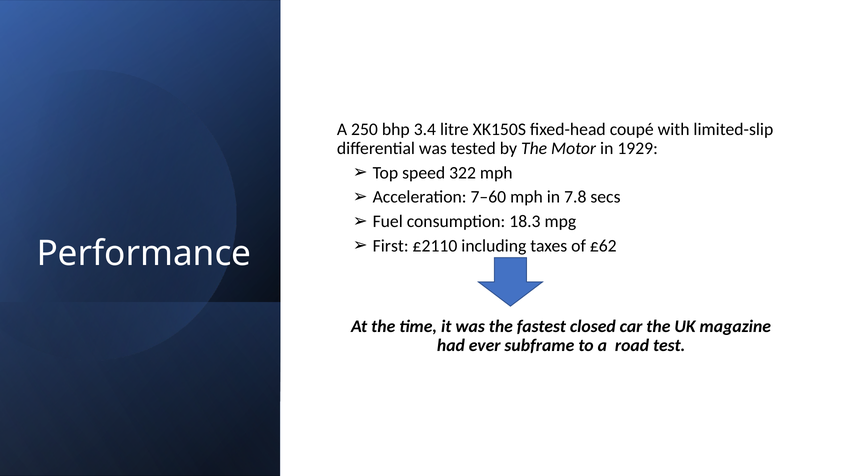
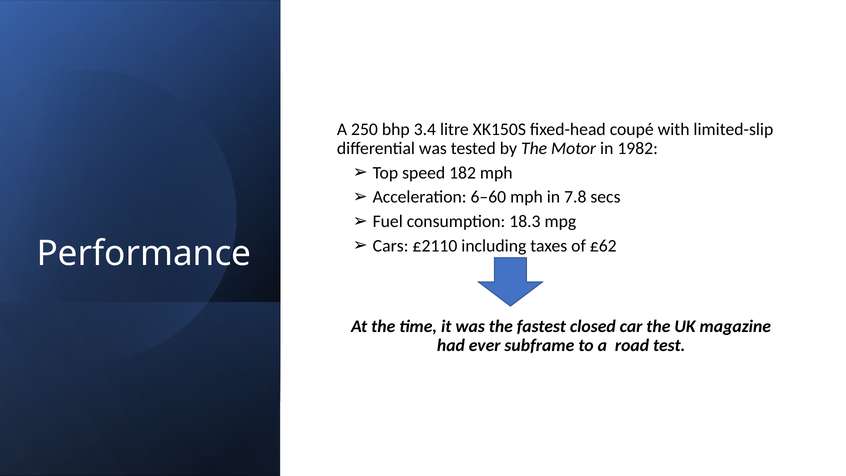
1929: 1929 -> 1982 (638, 148)
322: 322 -> 182 (463, 173)
7–60: 7–60 -> 6–60 (488, 197)
First: First -> Cars (391, 246)
